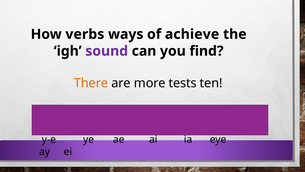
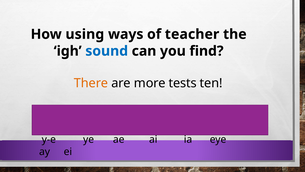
verbs: verbs -> using (85, 34)
achieve: achieve -> teacher (192, 34)
sound colour: purple -> blue (107, 51)
